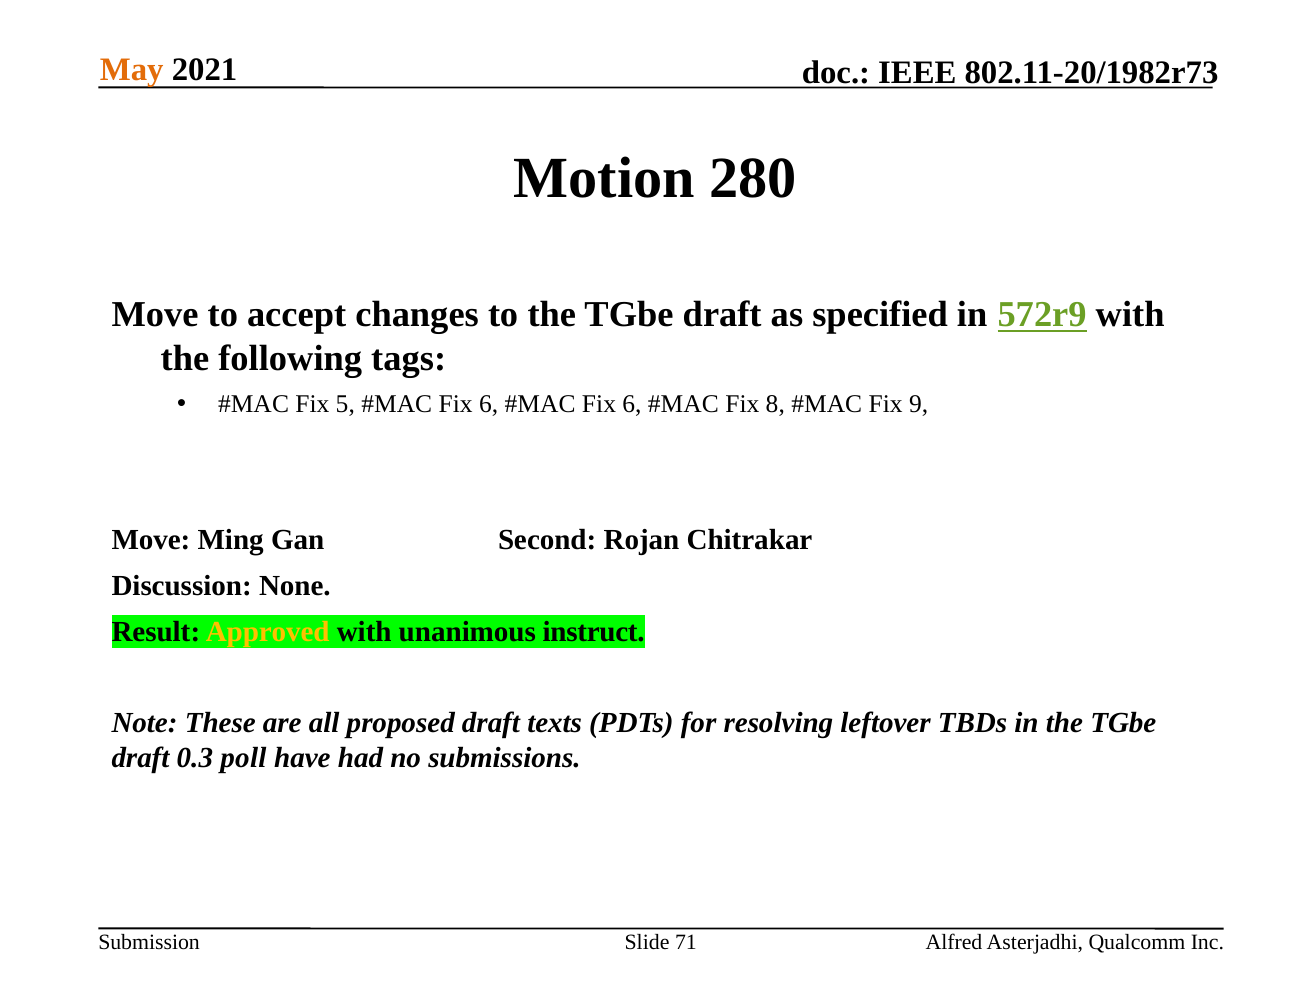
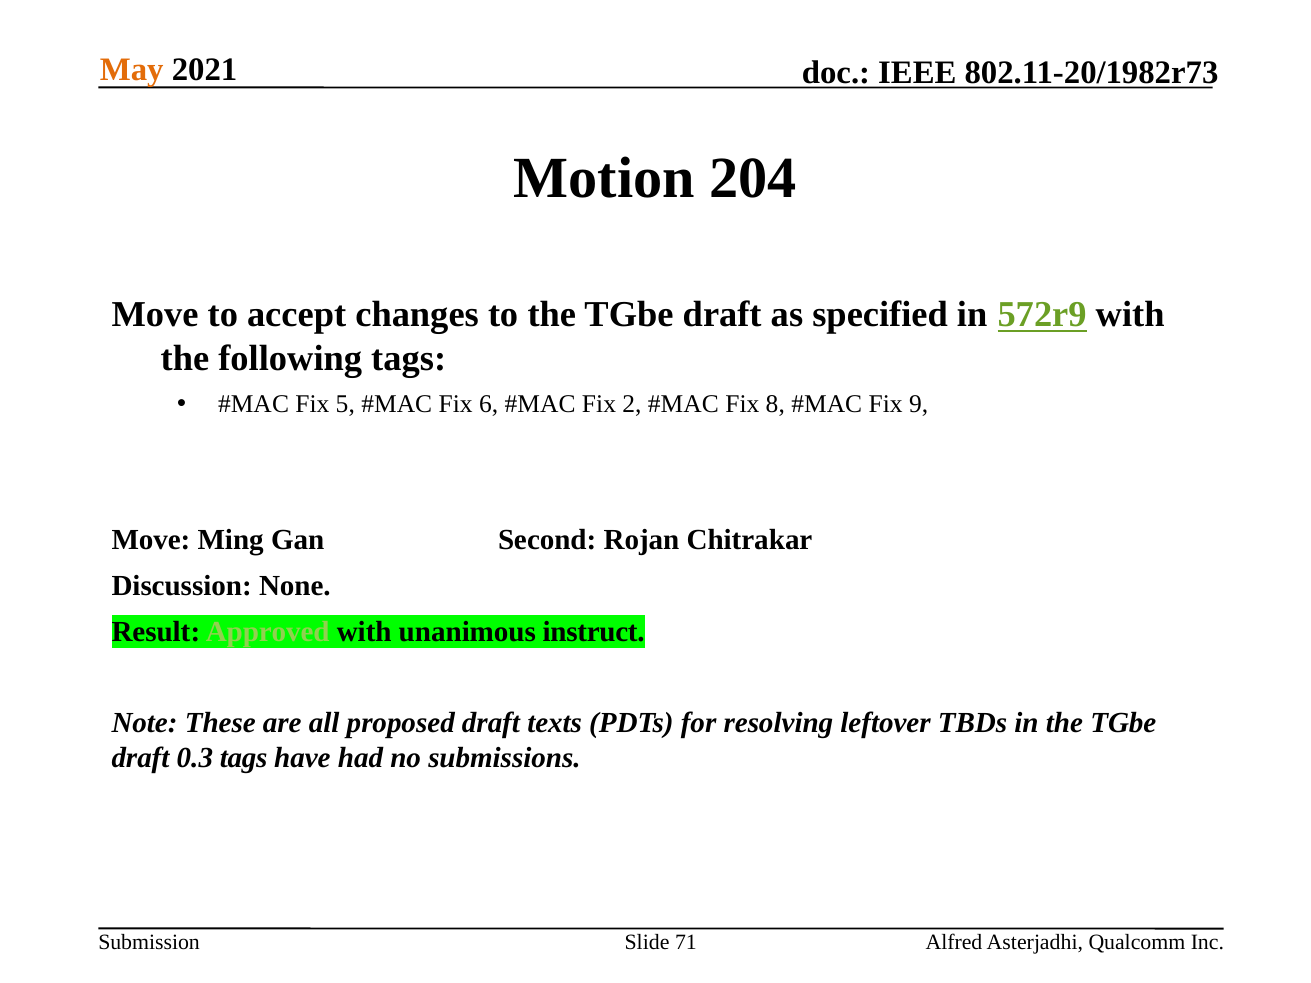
280: 280 -> 204 (753, 179)
6: 6 -> 2 (632, 404)
Approved colour: yellow -> light green (268, 632)
0.3 poll: poll -> tags (244, 758)
